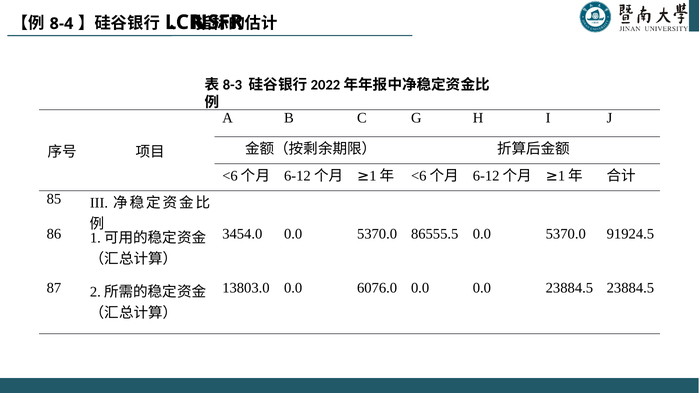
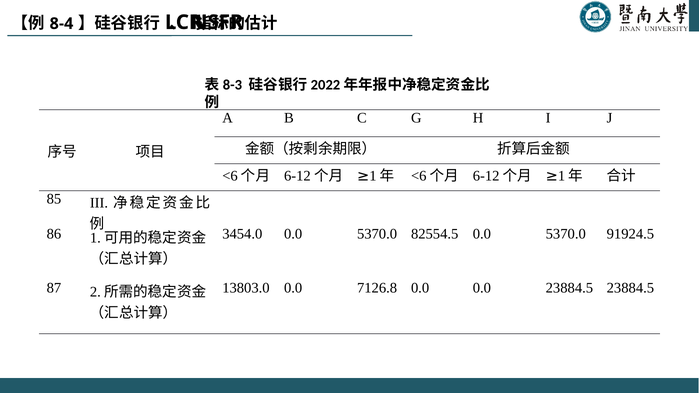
86555.5: 86555.5 -> 82554.5 (435, 234)
6076.0: 6076.0 -> 7126.8 (377, 288)
